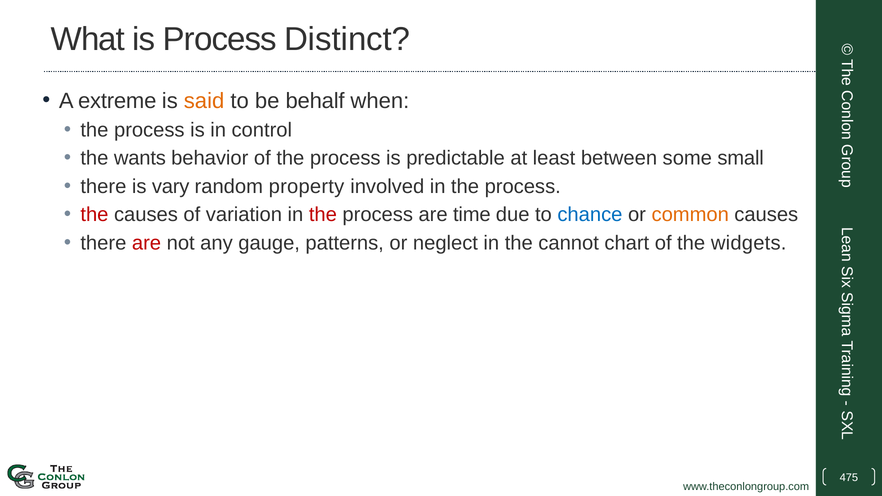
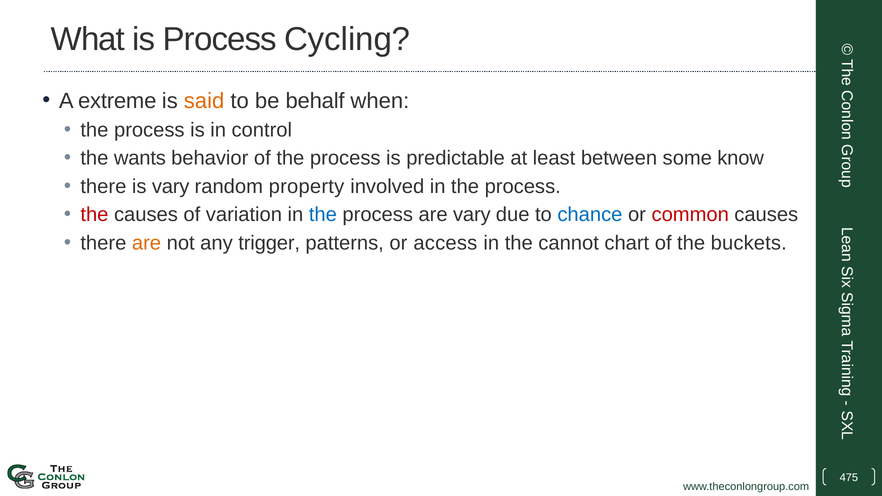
Distinct: Distinct -> Cycling (347, 39)
small: small -> know (741, 158)
the colour: red -> blue (323, 215)
are time: time -> vary (472, 215)
common colour: orange -> red (690, 215)
are colour: red -> orange (147, 243)
gauge: gauge -> trigger (269, 243)
neglect: neglect -> access (445, 243)
widgets: widgets -> buckets (749, 243)
